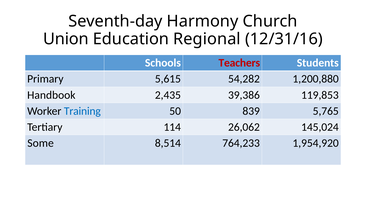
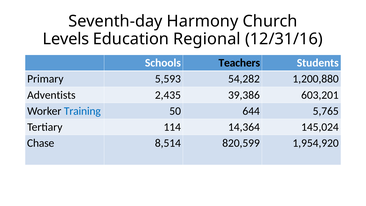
Union: Union -> Levels (66, 39)
Teachers colour: red -> black (239, 63)
5,615: 5,615 -> 5,593 (168, 79)
Handbook: Handbook -> Adventists (51, 95)
119,853: 119,853 -> 603,201 (320, 95)
839: 839 -> 644 (251, 111)
26,062: 26,062 -> 14,364 (244, 127)
Some: Some -> Chase (41, 143)
764,233: 764,233 -> 820,599 (241, 143)
